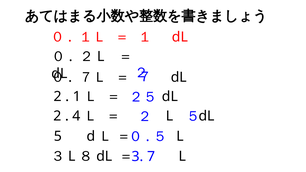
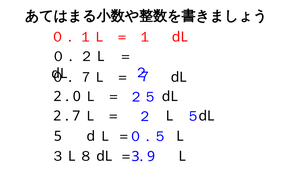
1: 1 -> 0 (77, 97)
4: 4 -> 7 (76, 116)
7: 7 -> 9 (151, 157)
